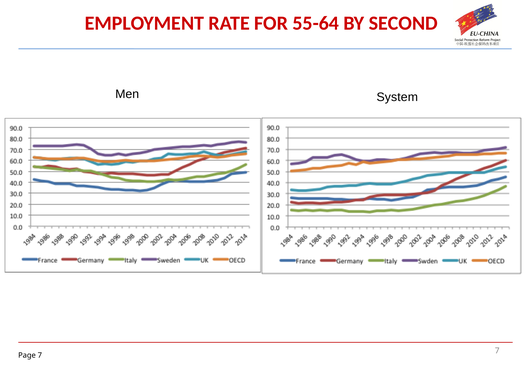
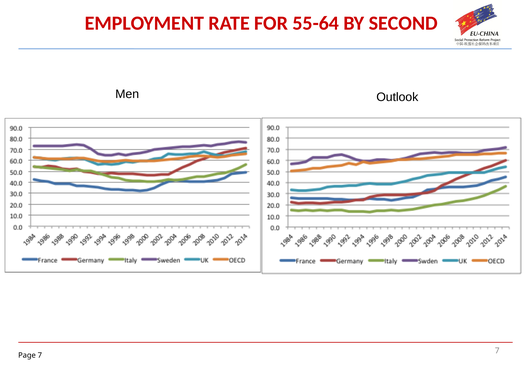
System: System -> Outlook (397, 97)
